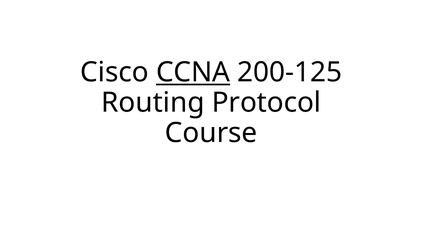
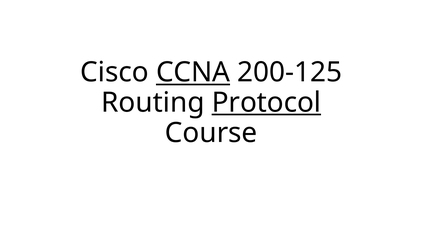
Protocol underline: none -> present (266, 102)
